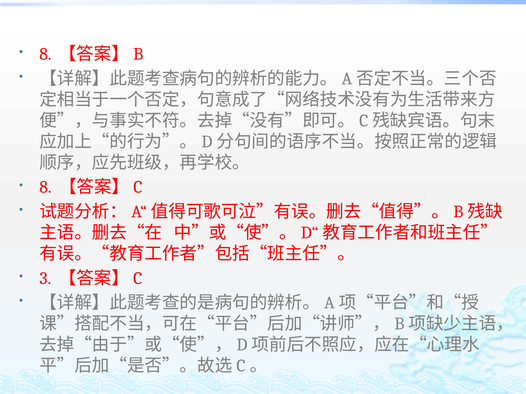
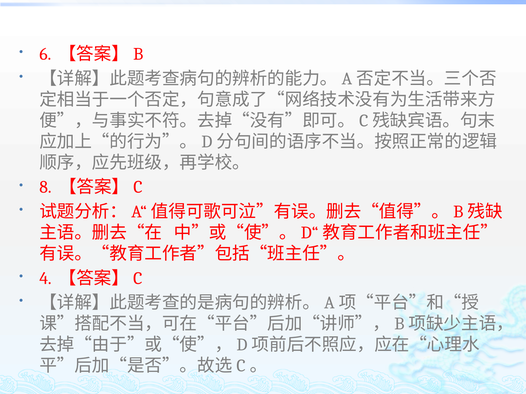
8: 8 -> 6 (45, 54)
3: 3 -> 4 (45, 279)
